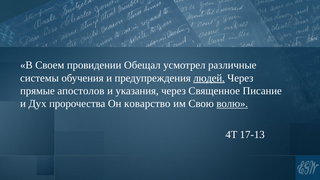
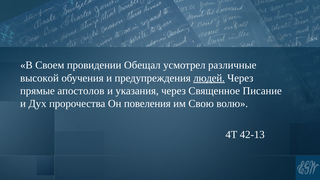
системы: системы -> высокой (39, 78)
коварство: коварство -> повеления (147, 104)
волю underline: present -> none (232, 104)
17-13: 17-13 -> 42-13 (252, 135)
